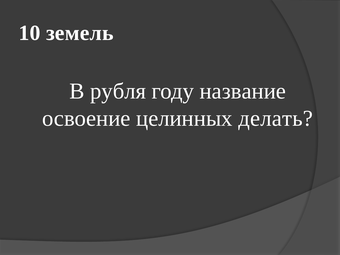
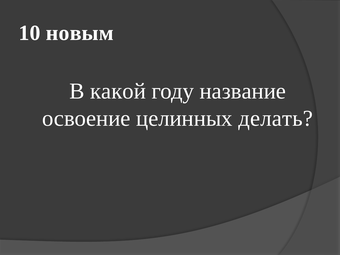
земель: земель -> новым (80, 33)
рубля: рубля -> какой (118, 91)
